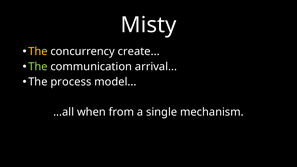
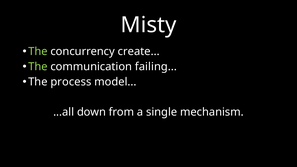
The colour: yellow -> light green (38, 52)
arrival: arrival -> failing (156, 67)
when: when -> down (91, 112)
